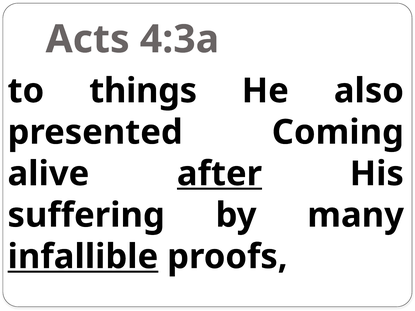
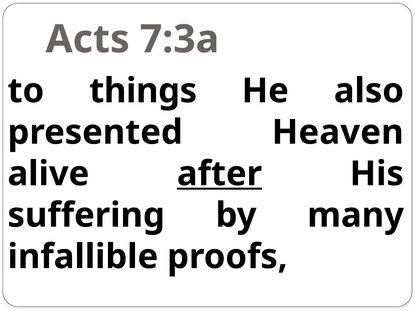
4:3a: 4:3a -> 7:3a (179, 39)
Coming: Coming -> Heaven (338, 132)
infallible underline: present -> none (83, 257)
